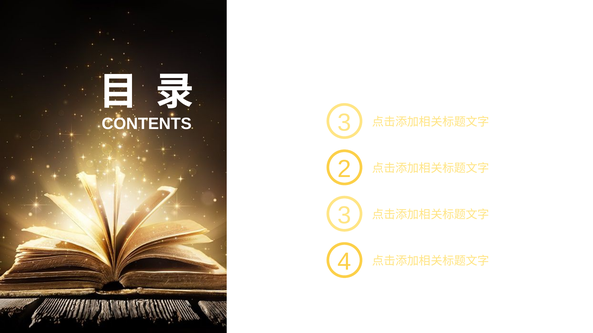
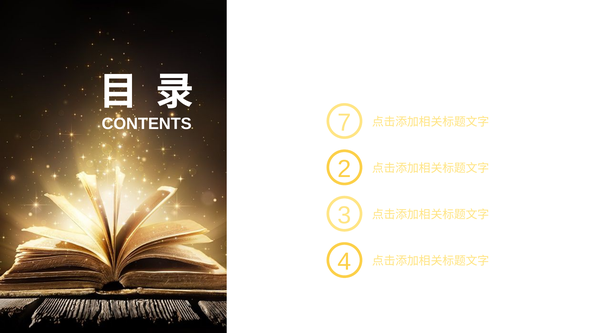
CONTENTS 3: 3 -> 7 (344, 123)
